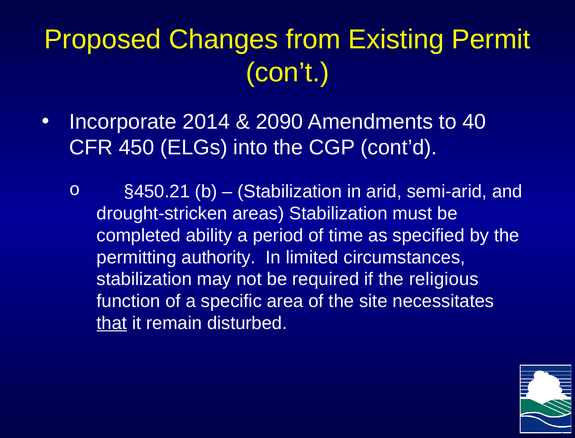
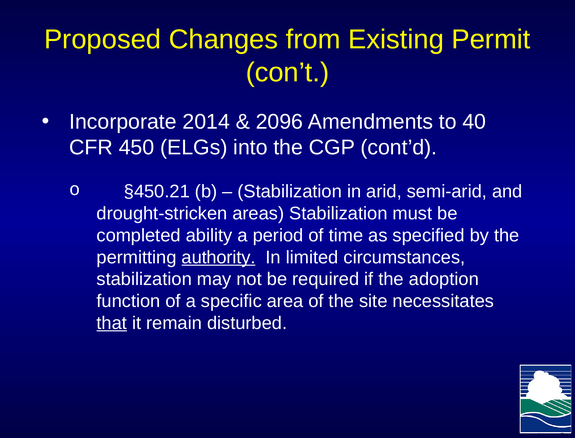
2090: 2090 -> 2096 (279, 122)
authority underline: none -> present (219, 257)
religious: religious -> adoption (444, 279)
